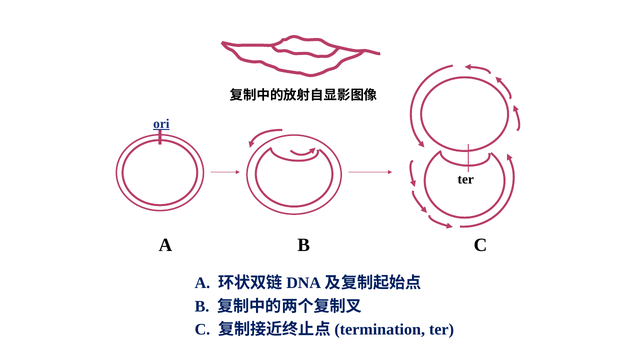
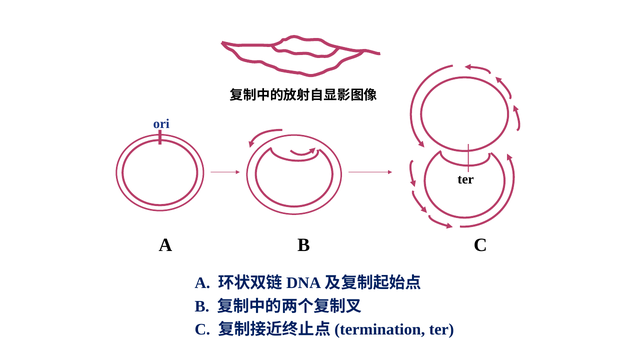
ori underline: present -> none (161, 124)
